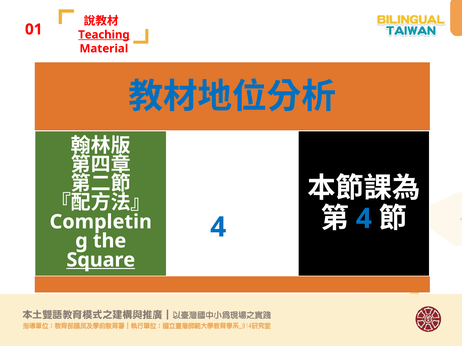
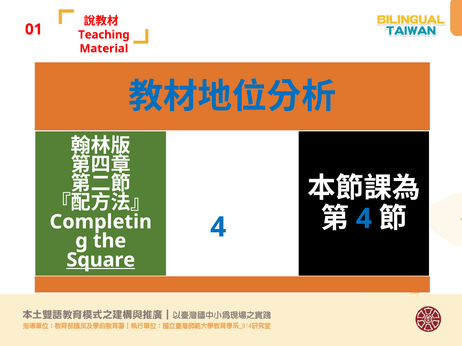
Teaching underline: present -> none (104, 35)
